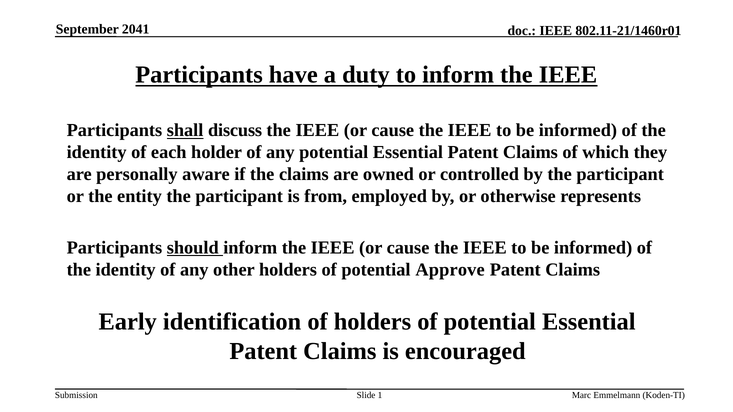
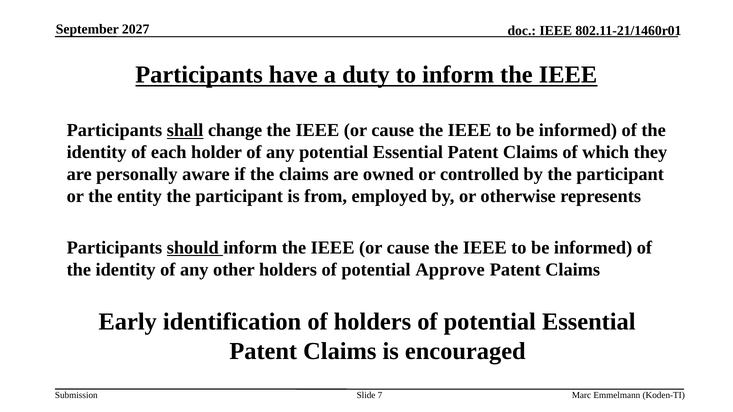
2041: 2041 -> 2027 (136, 29)
discuss: discuss -> change (235, 131)
1: 1 -> 7 (380, 395)
